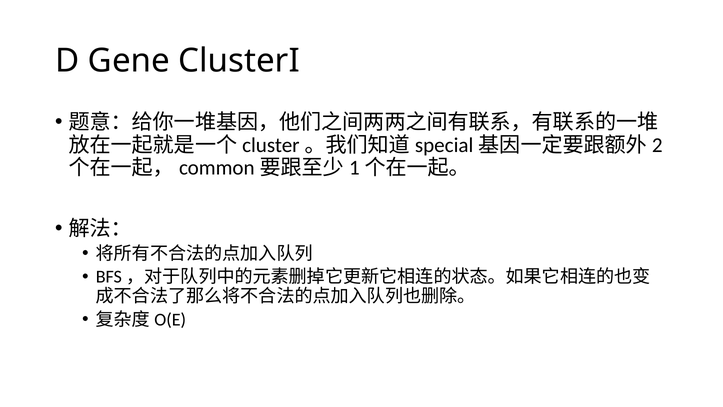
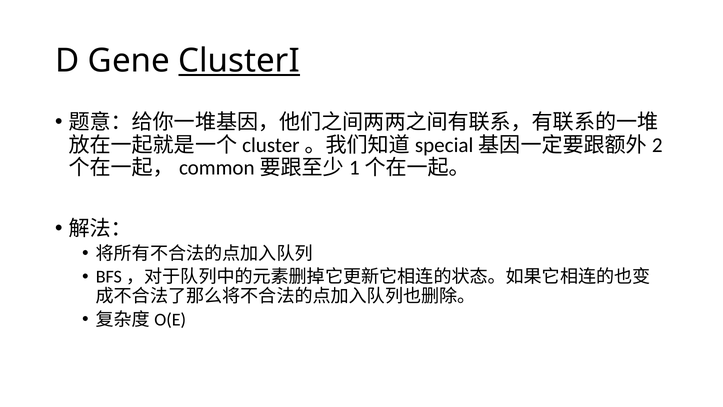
ClusterI underline: none -> present (239, 61)
